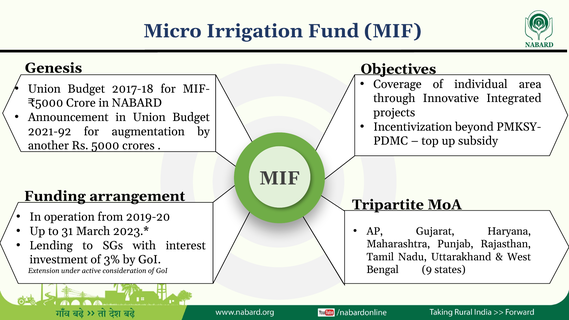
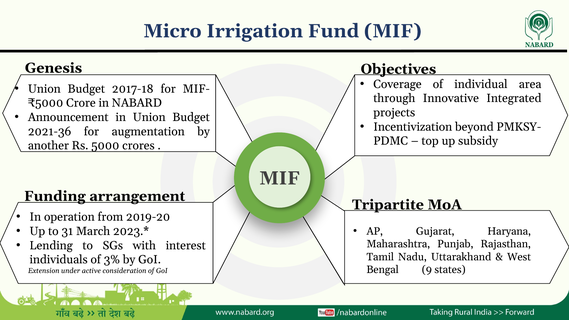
2021-92: 2021-92 -> 2021-36 (50, 131)
investment: investment -> individuals (59, 260)
